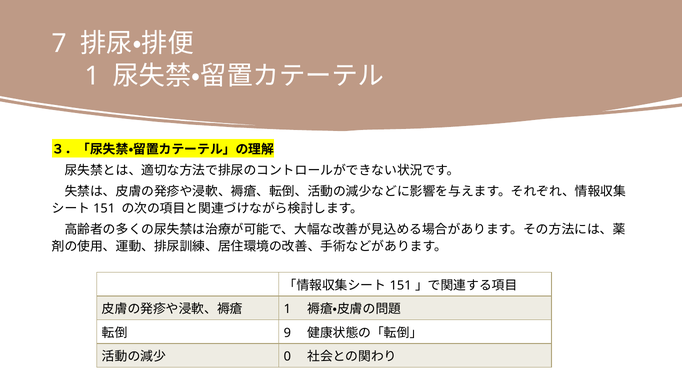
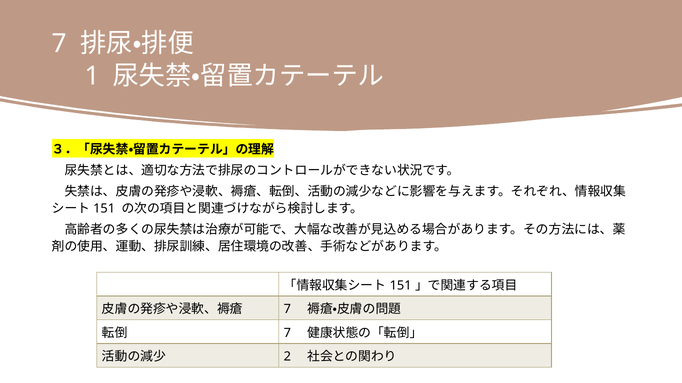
1: 1 -> 7 (287, 310)
9: 9 -> 7 (287, 333)
0: 0 -> 2 (287, 357)
